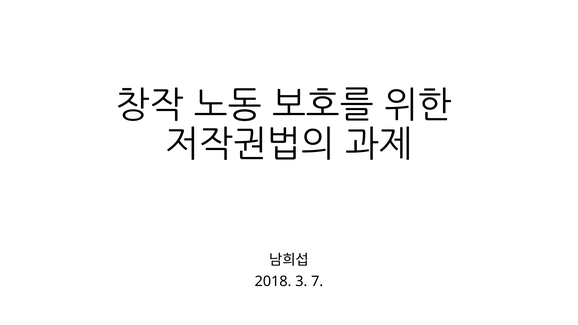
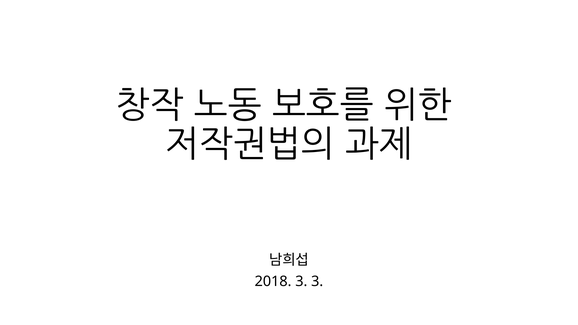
3 7: 7 -> 3 (317, 282)
